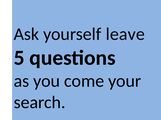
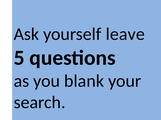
come: come -> blank (84, 81)
